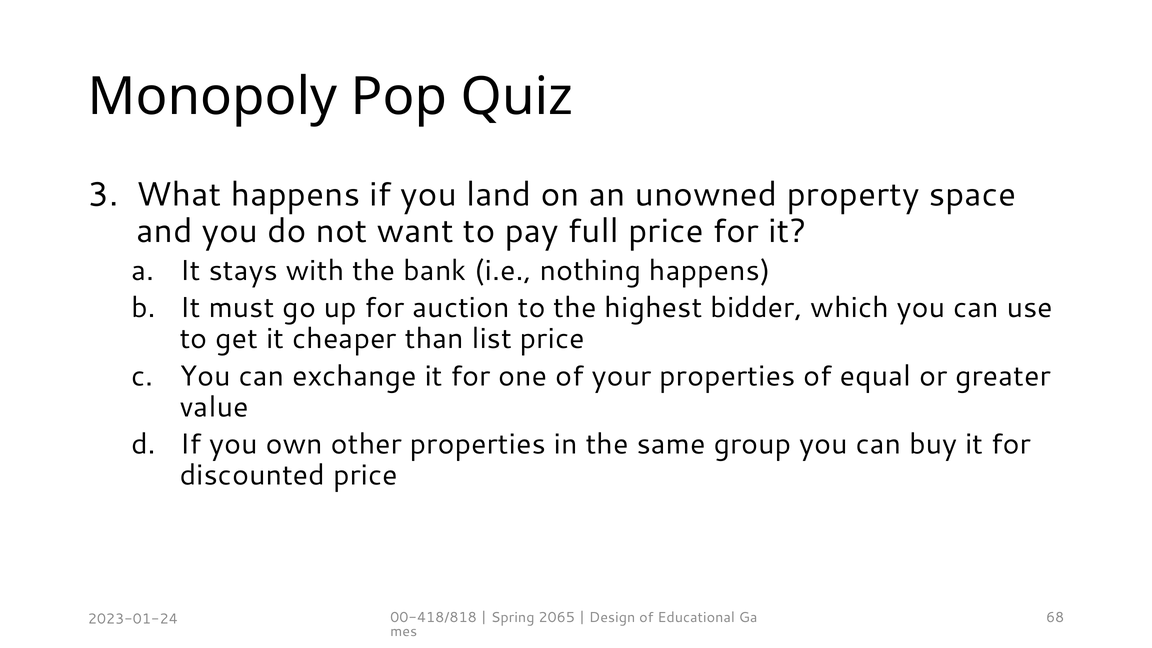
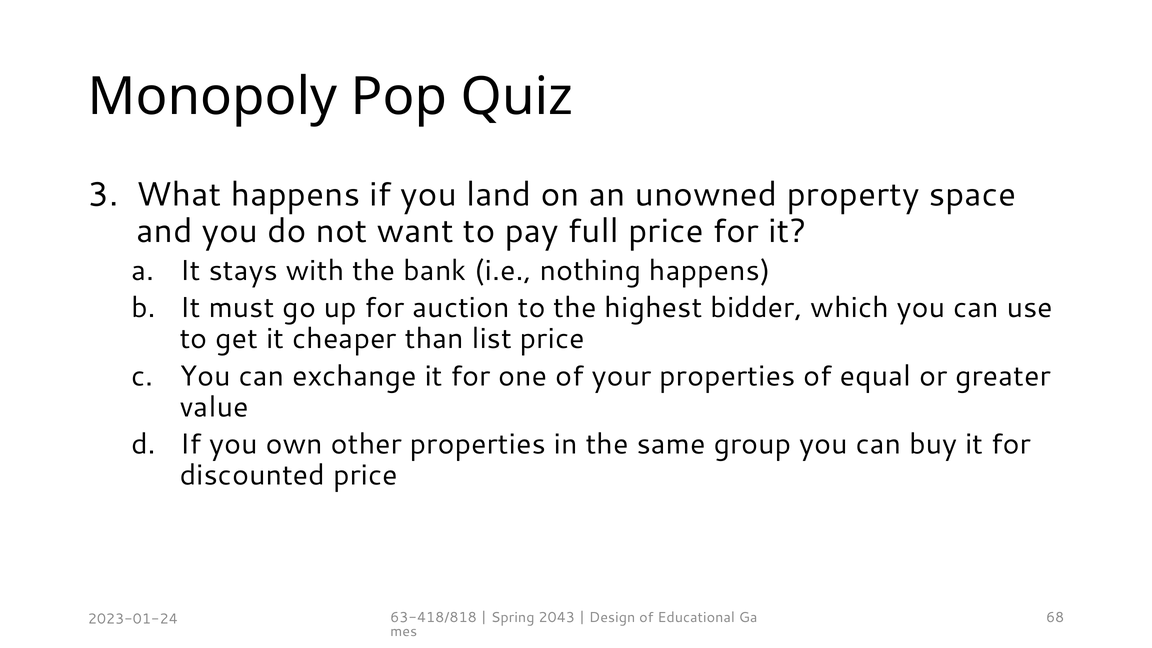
00-418/818: 00-418/818 -> 63-418/818 (433, 617)
2065: 2065 -> 2043 (557, 617)
